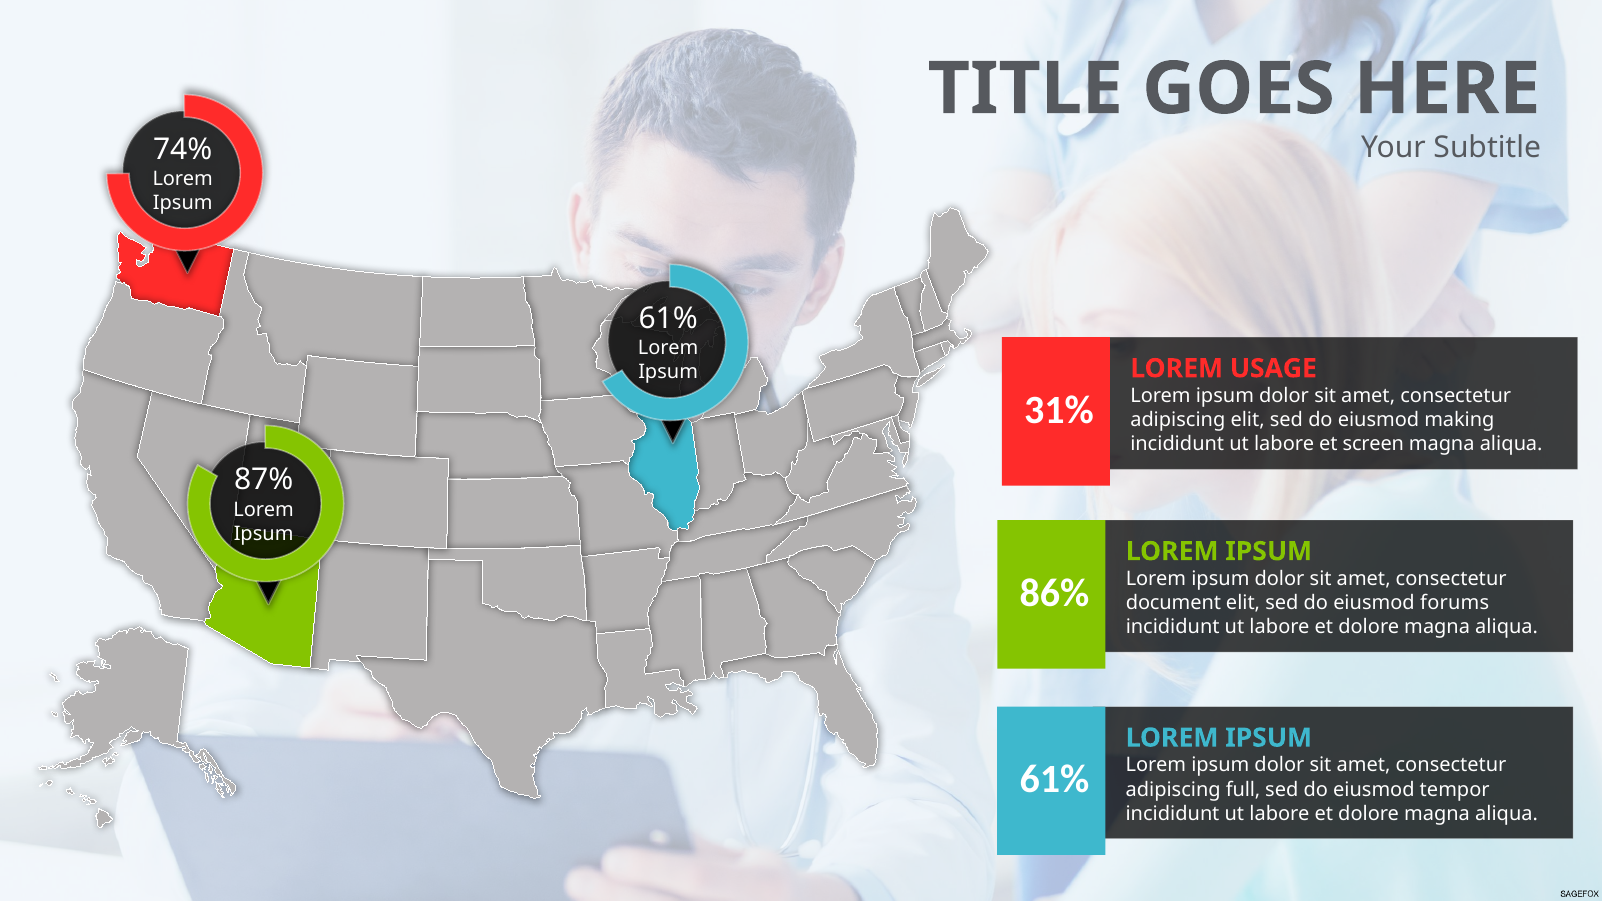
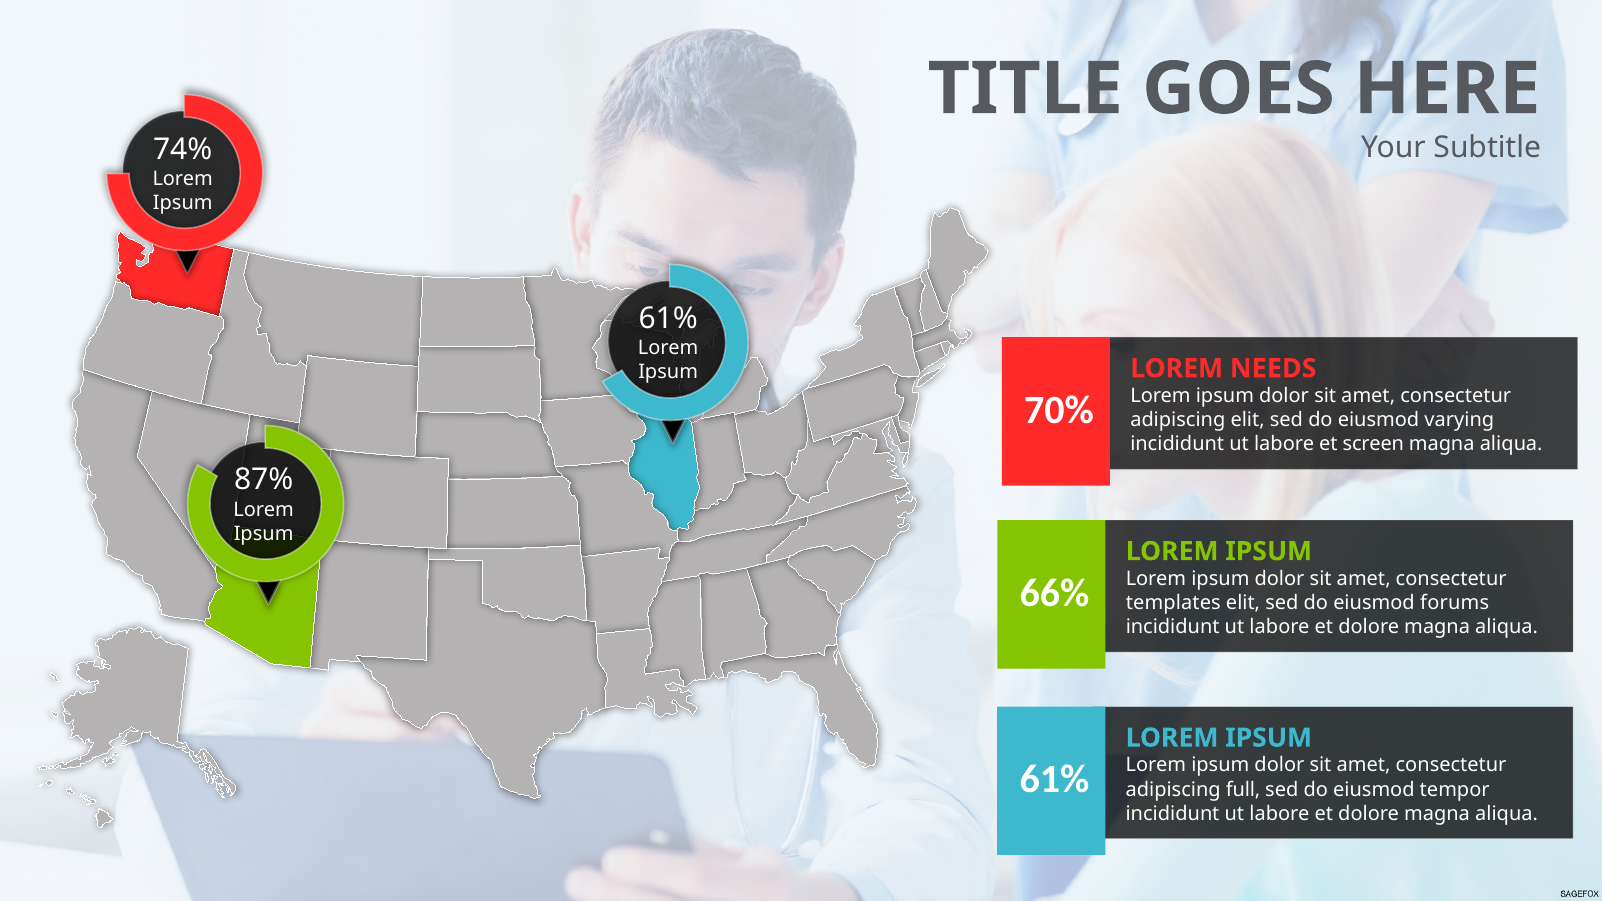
USAGE: USAGE -> NEEDS (1273, 369)
31%: 31% -> 70% (1059, 410)
making: making -> varying (1459, 420)
86%: 86% -> 66% (1055, 593)
document: document -> templates (1173, 603)
